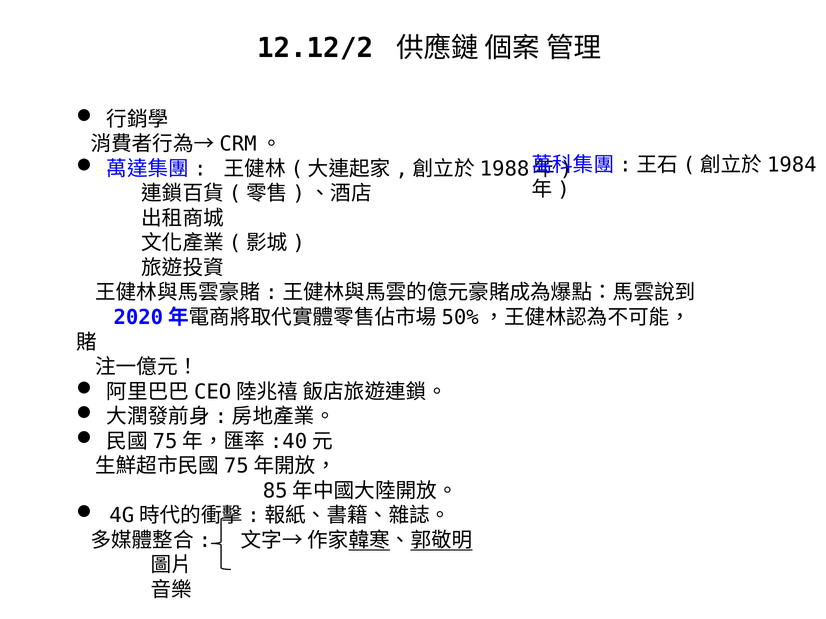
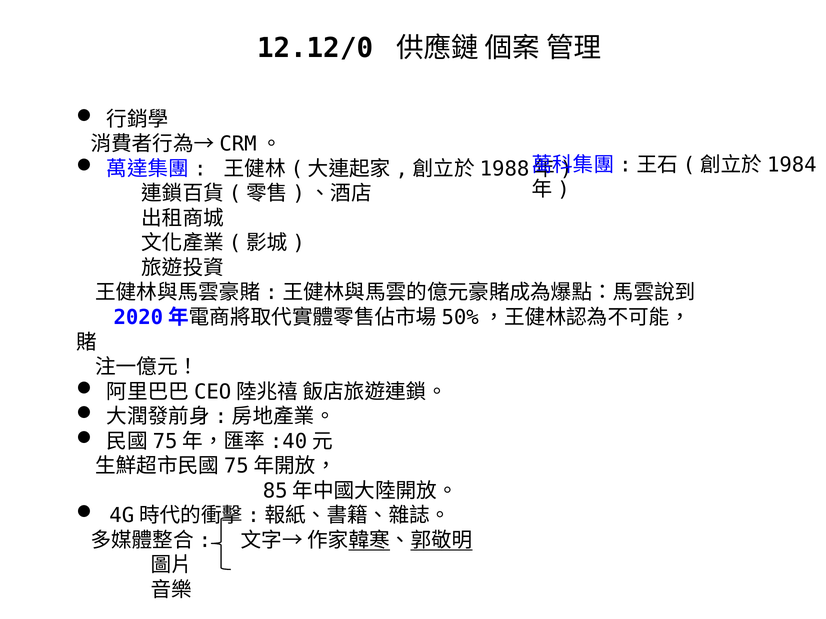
12.12/2: 12.12/2 -> 12.12/0 (315, 48)
